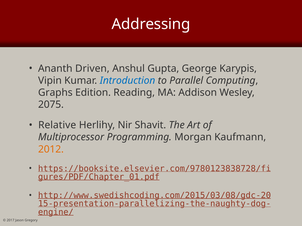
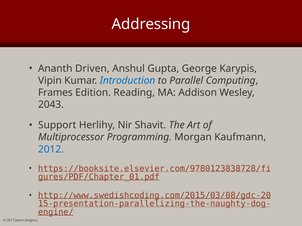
Graphs: Graphs -> Frames (55, 93)
2075: 2075 -> 2043 (51, 105)
Relative: Relative -> Support (57, 125)
2012 colour: orange -> blue (51, 150)
